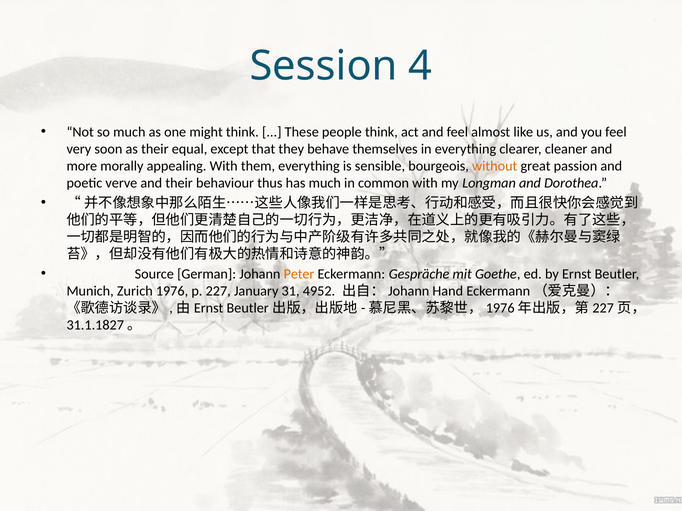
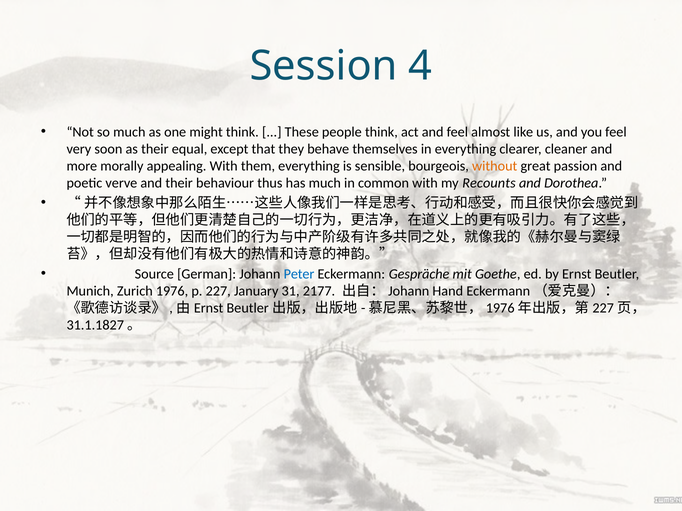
Longman: Longman -> Recounts (489, 183)
Peter colour: orange -> blue (299, 274)
4952: 4952 -> 2177 (319, 291)
